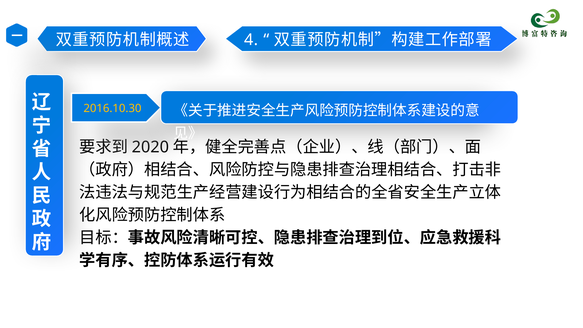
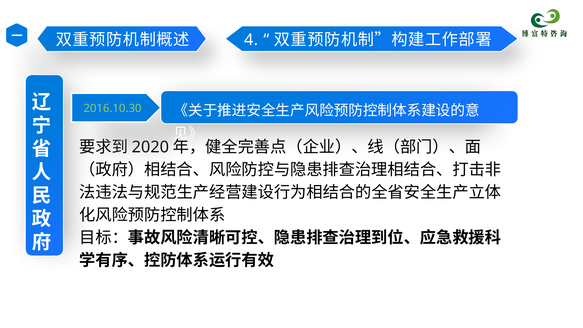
2016.10.30 colour: yellow -> light green (112, 108)
